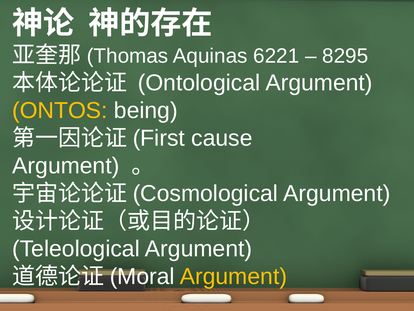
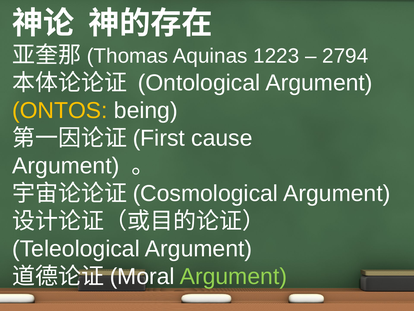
6221: 6221 -> 1223 (276, 56)
8295: 8295 -> 2794 (345, 56)
Argument colour: yellow -> light green (233, 276)
